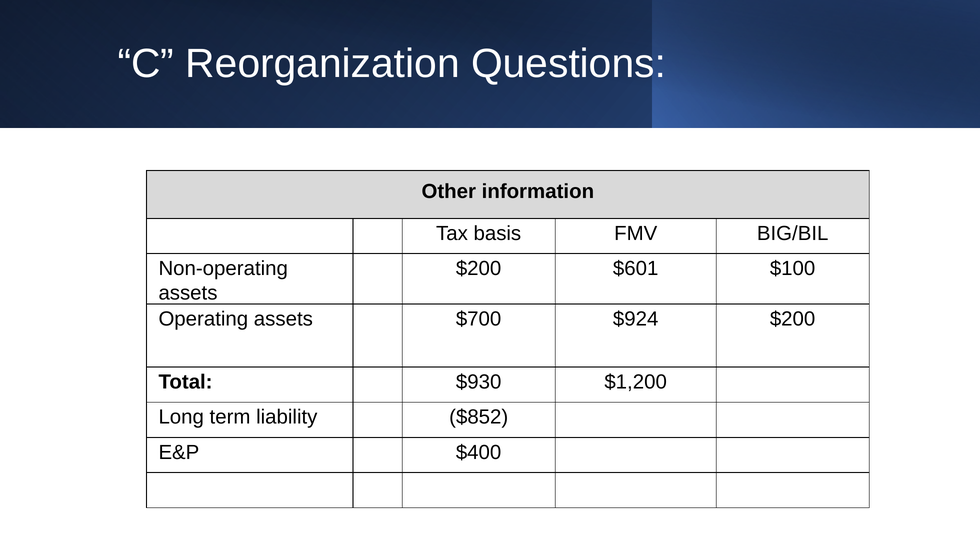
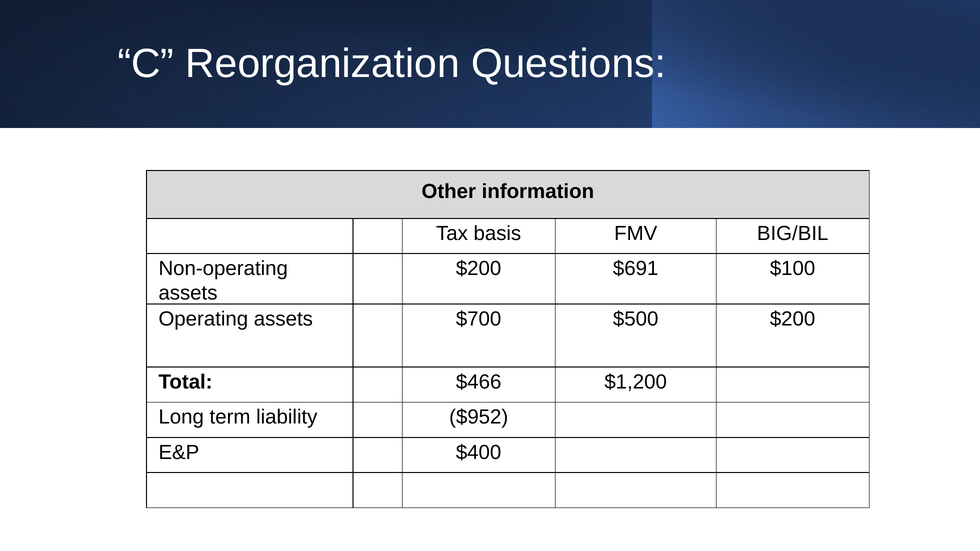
$601: $601 -> $691 (636, 269)
$924: $924 -> $500 (636, 319)
$930: $930 -> $466 (479, 382)
$852: $852 -> $952 (479, 417)
